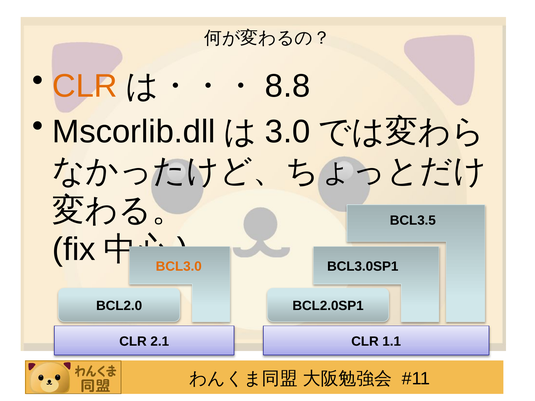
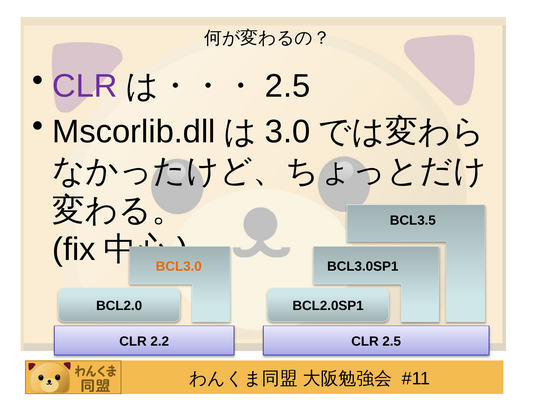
CLR colour: orange -> purple (85, 86)
8.8: 8.8 -> 2.5 (288, 86)
2.1: 2.1 -> 2.2 (160, 342)
CLR 1.1: 1.1 -> 2.5 (392, 342)
